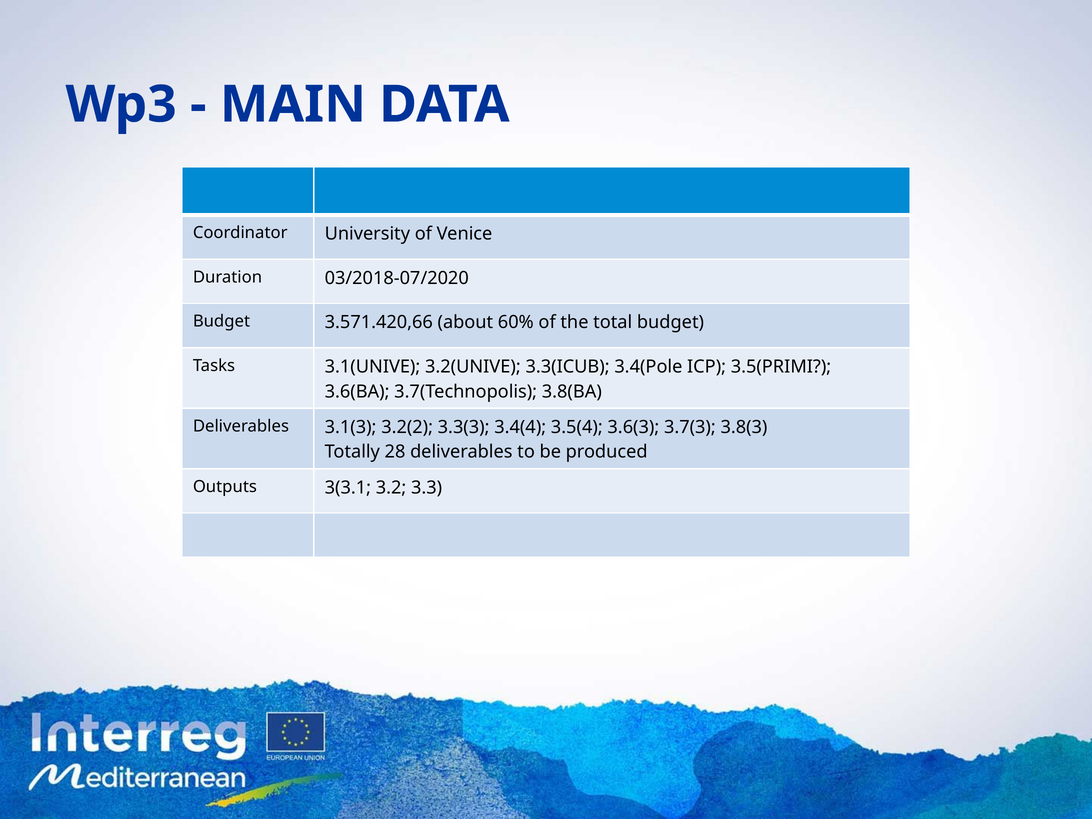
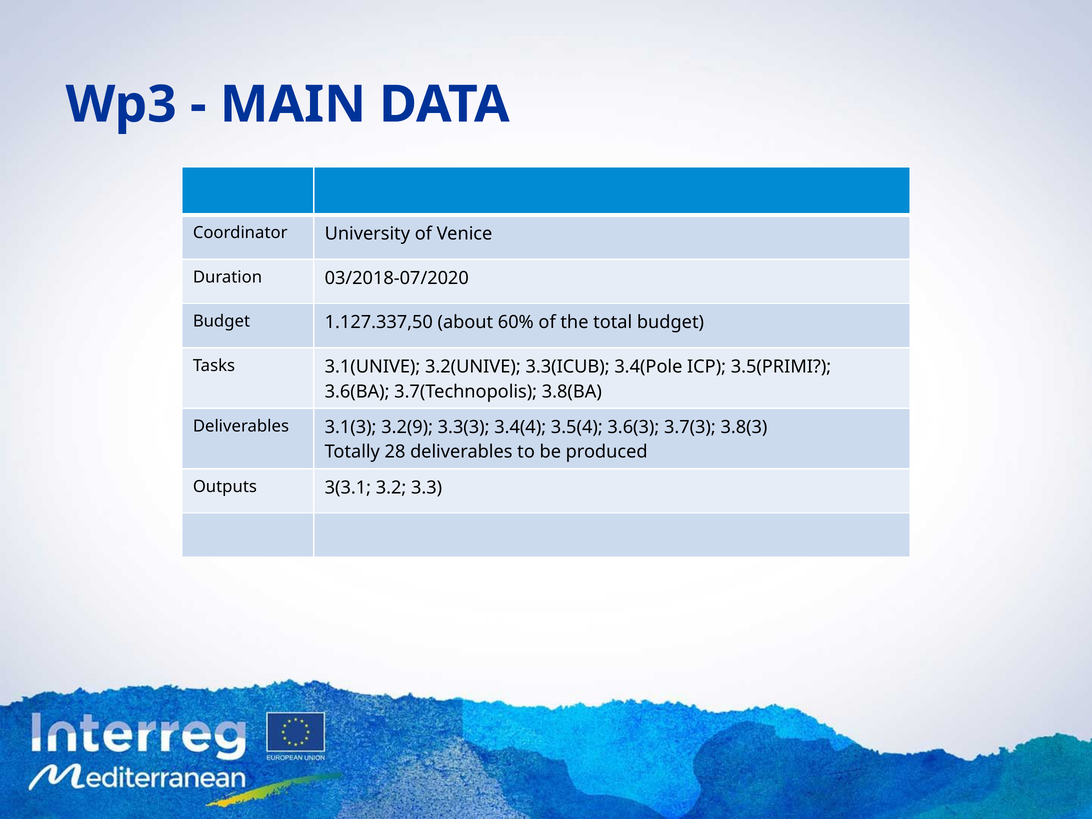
3.571.420,66: 3.571.420,66 -> 1.127.337,50 (379, 322)
3.2(2: 3.2(2 -> 3.2(9 (407, 427)
